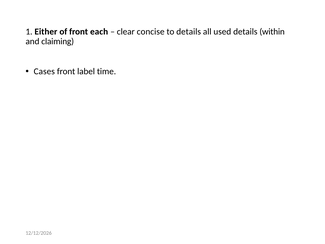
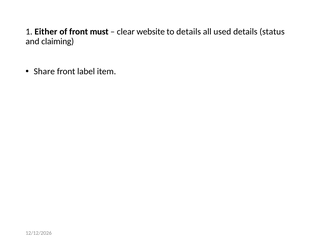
each: each -> must (99, 32)
concise: concise -> website (151, 32)
within: within -> status (272, 32)
Cases: Cases -> Share (44, 71)
time: time -> item (107, 71)
